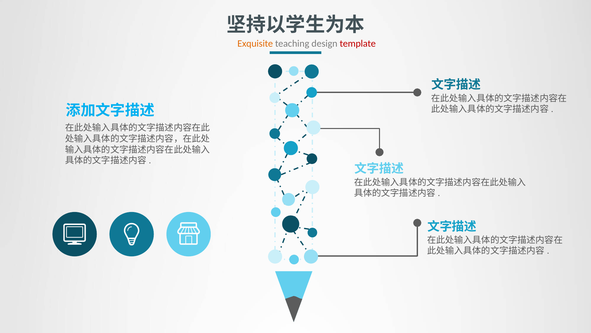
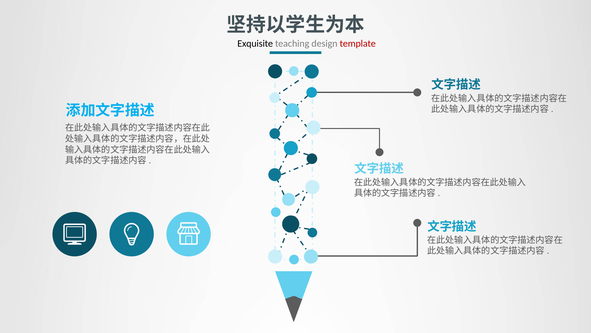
Exquisite colour: orange -> black (255, 44)
